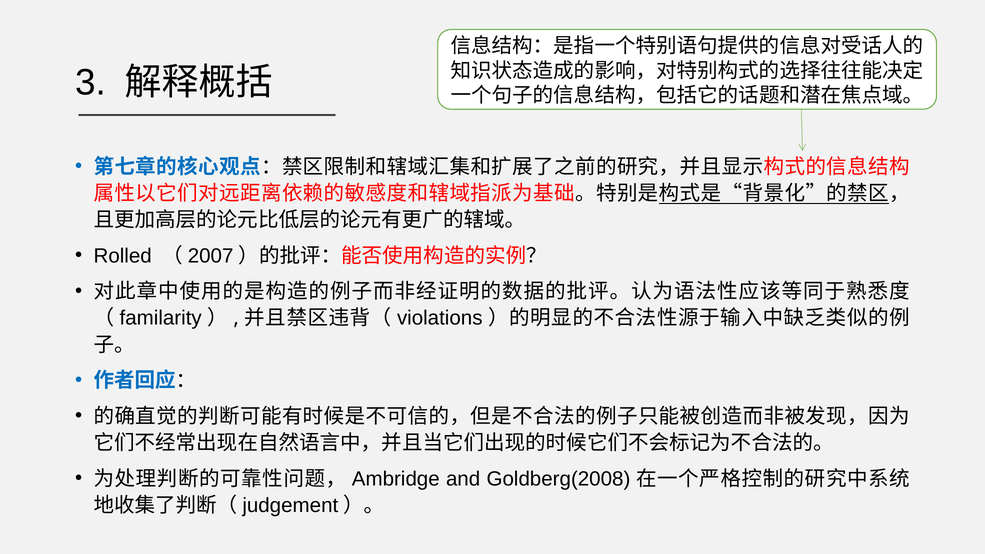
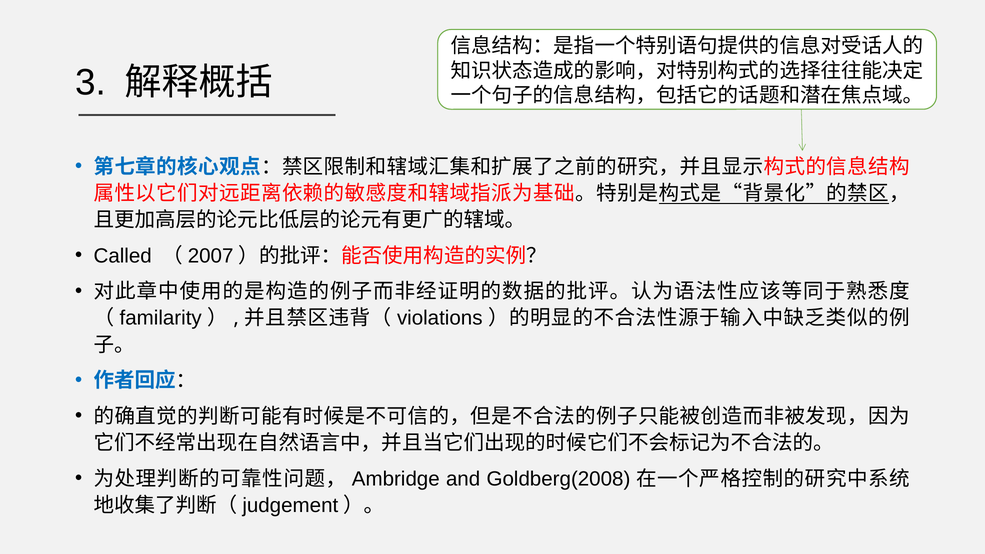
Rolled: Rolled -> Called (123, 256)
